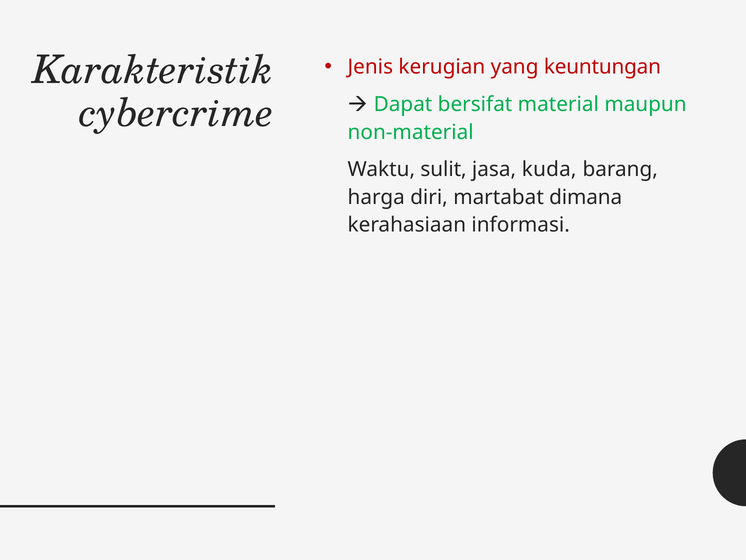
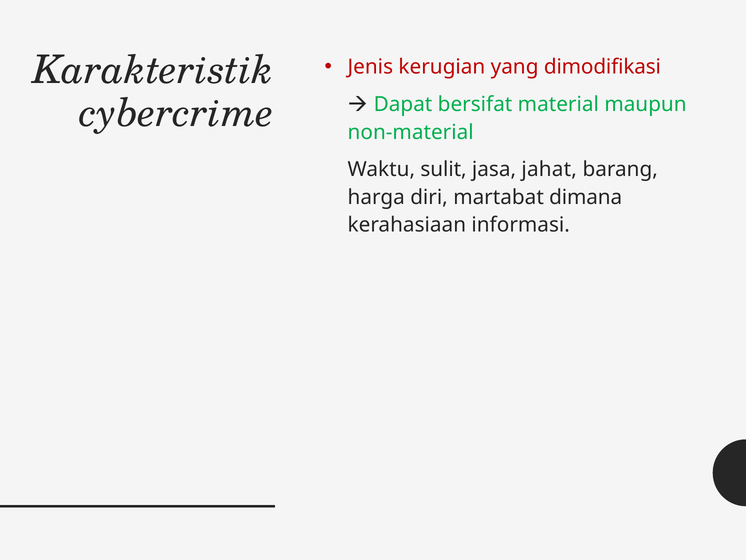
keuntungan: keuntungan -> dimodifikasi (602, 67)
kuda: kuda -> jahat (549, 169)
